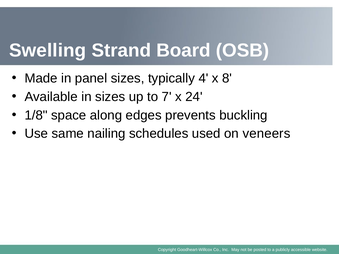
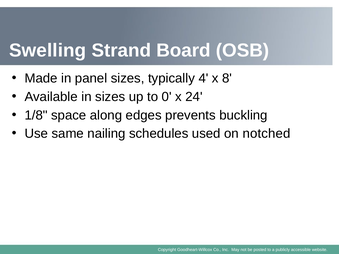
7: 7 -> 0 (167, 97)
veneers: veneers -> notched (267, 134)
